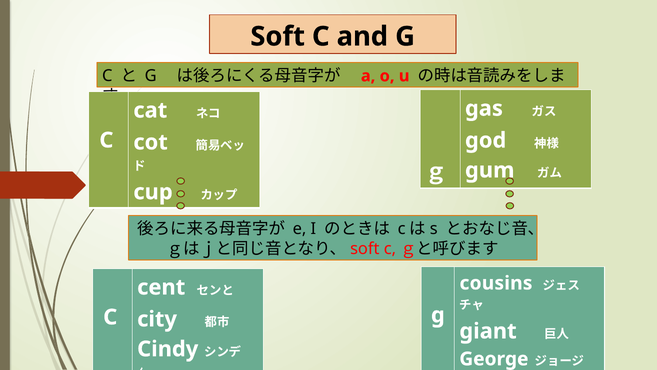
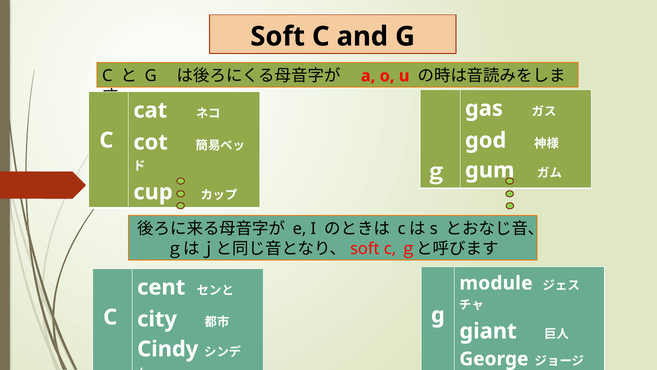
cousins: cousins -> module (496, 283)
